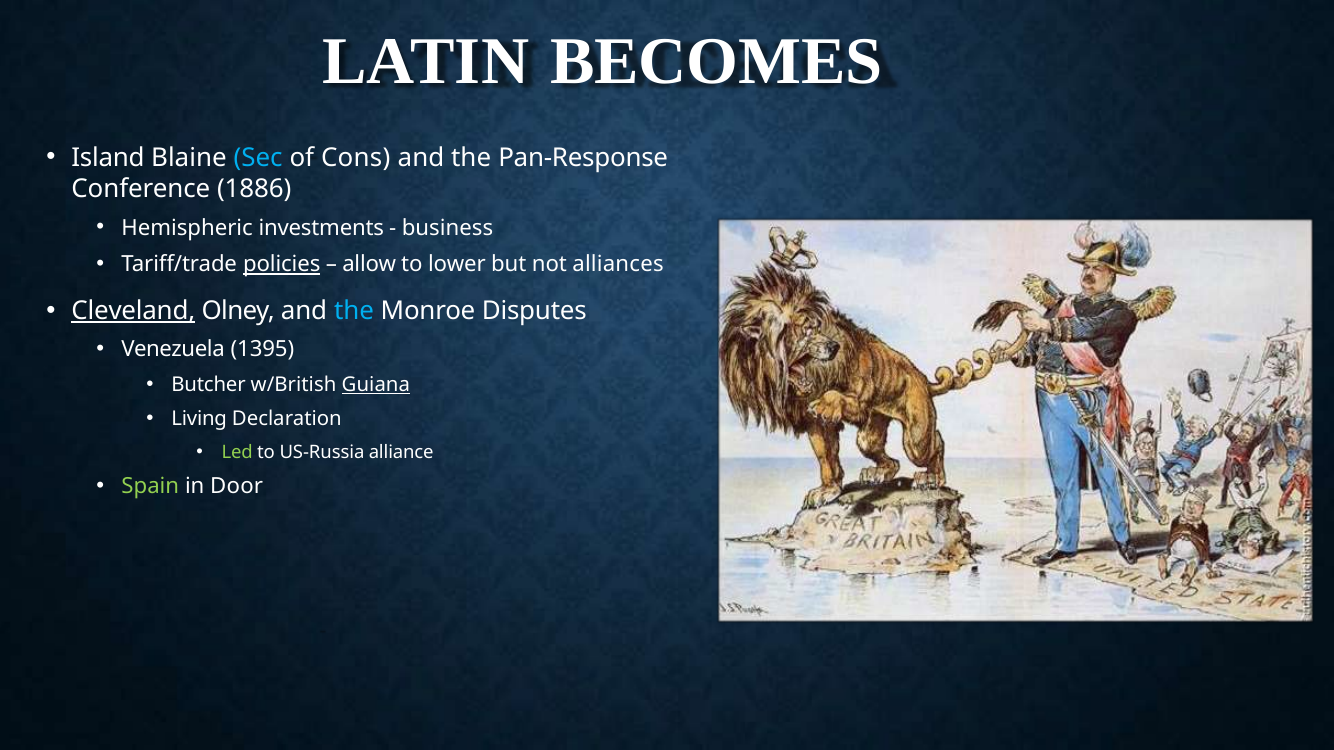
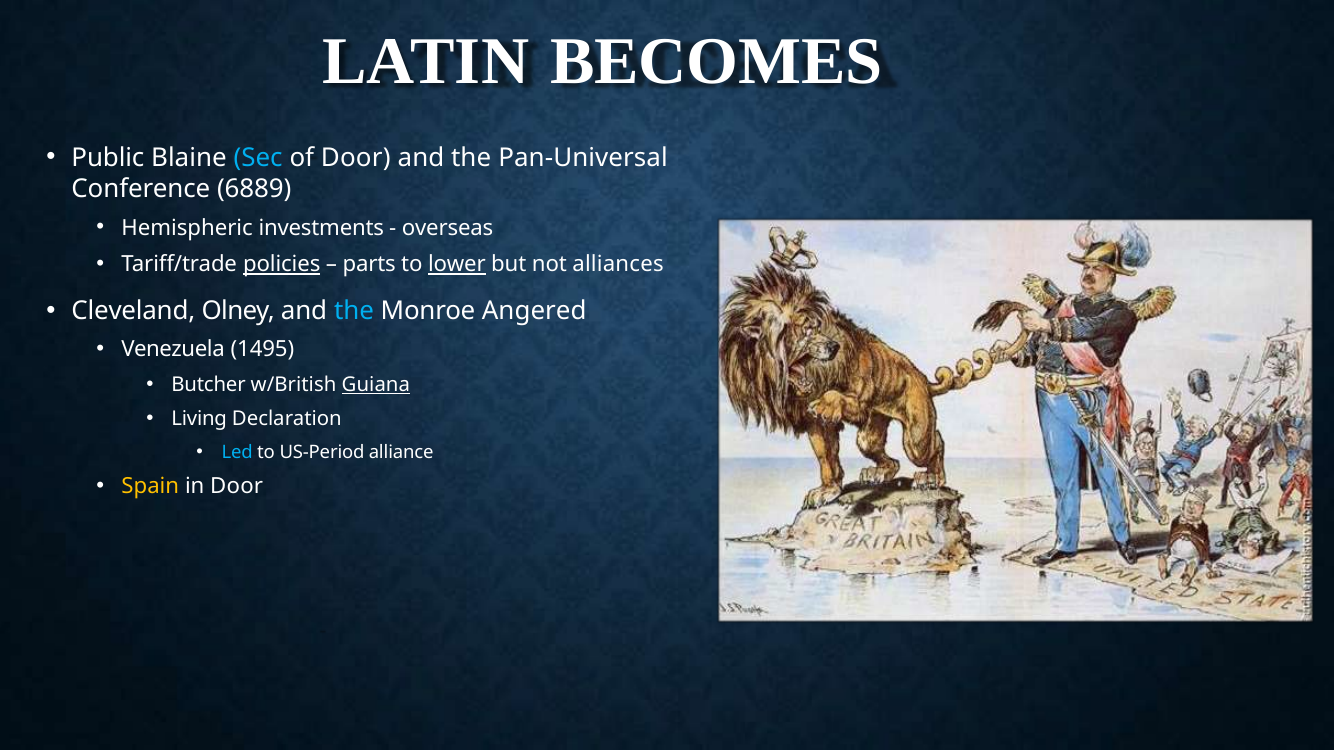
Island: Island -> Public (108, 158)
of Cons: Cons -> Door (356, 158)
Pan-Response: Pan-Response -> Pan-Universal (583, 158)
1886: 1886 -> 6889 (254, 189)
business: business -> overseas (448, 228)
allow: allow -> parts (369, 265)
lower underline: none -> present (457, 265)
Cleveland underline: present -> none (133, 311)
Disputes: Disputes -> Angered (534, 311)
1395: 1395 -> 1495 (262, 350)
Led colour: light green -> light blue (237, 453)
US-Russia: US-Russia -> US-Period (322, 453)
Spain colour: light green -> yellow (150, 487)
